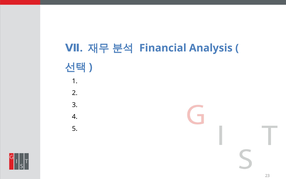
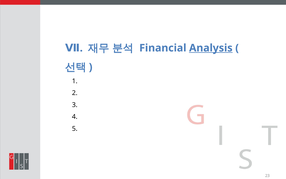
Analysis underline: none -> present (211, 48)
